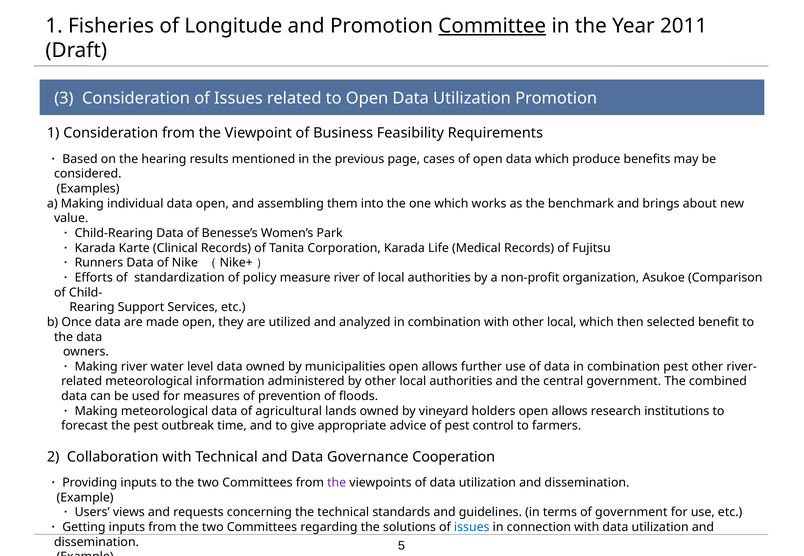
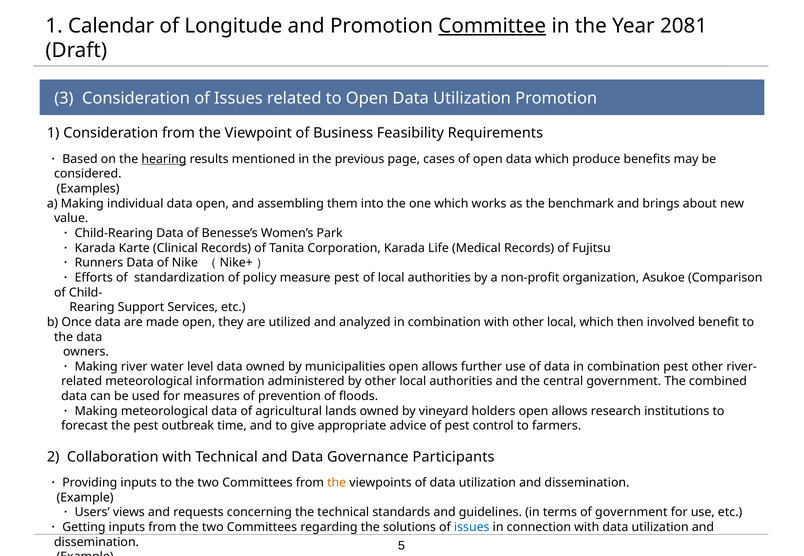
Fisheries: Fisheries -> Calendar (111, 26)
2011: 2011 -> 2081 (684, 26)
hearing underline: none -> present (164, 159)
measure river: river -> pest (347, 278)
selected: selected -> involved (671, 322)
Cooperation: Cooperation -> Participants (454, 457)
the colour: purple -> orange (337, 483)
